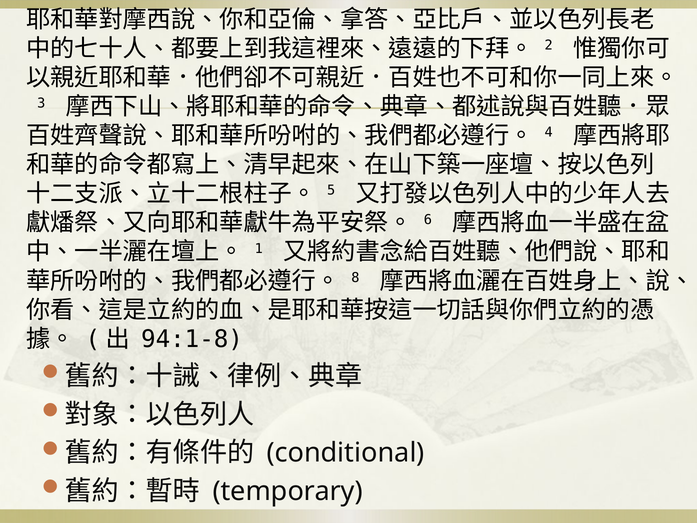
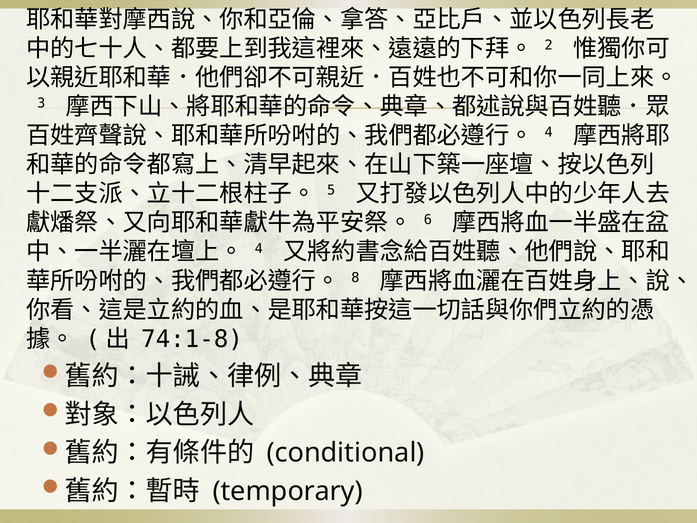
1: 1 -> 4 (259, 248)
94:1-8: 94:1-8 -> 74:1-8 (192, 339)
